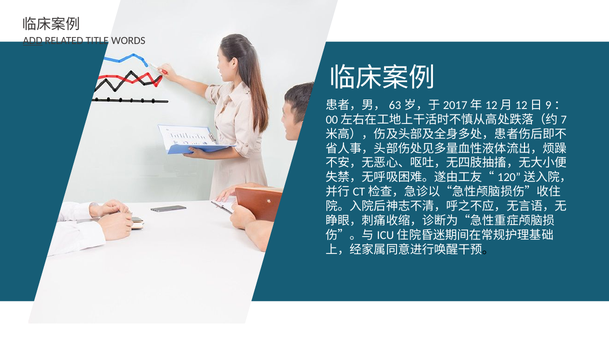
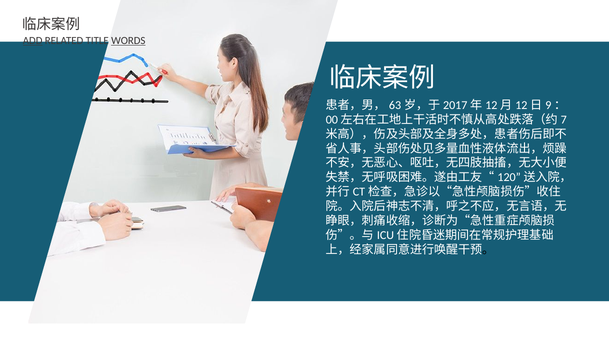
WORDS underline: none -> present (128, 41)
